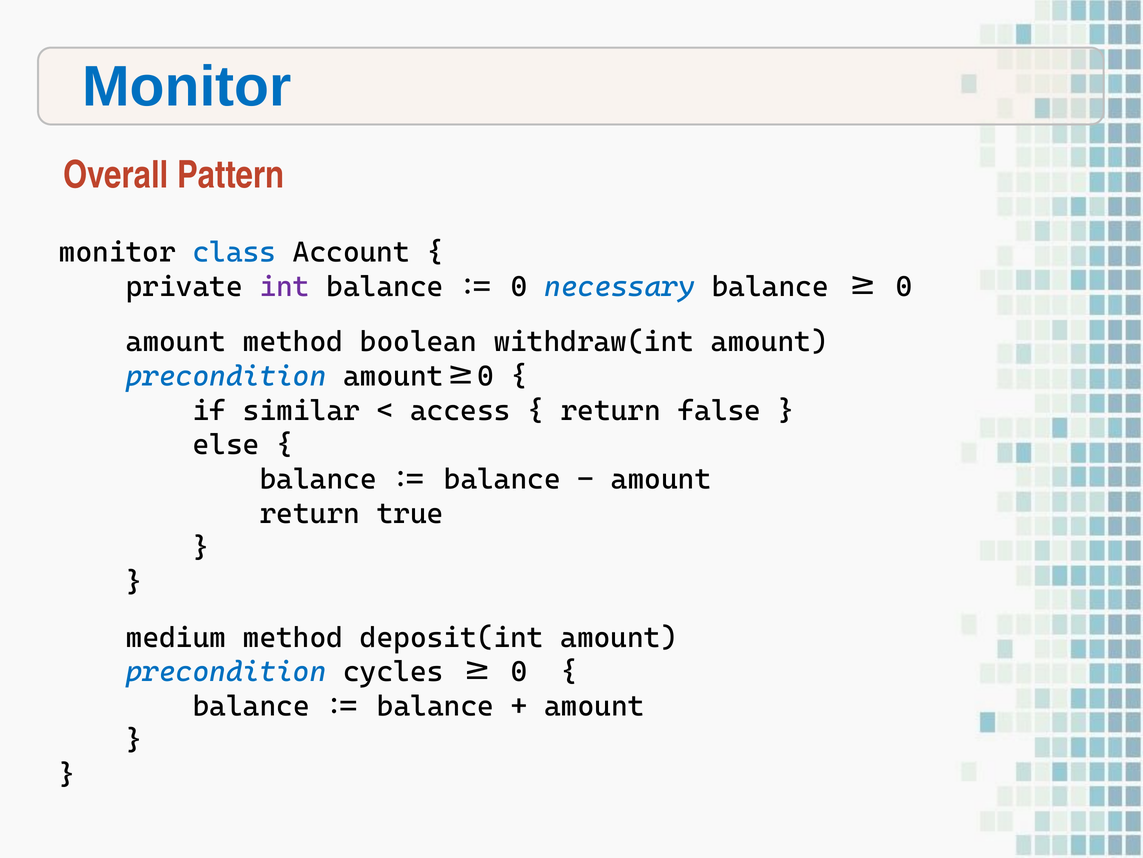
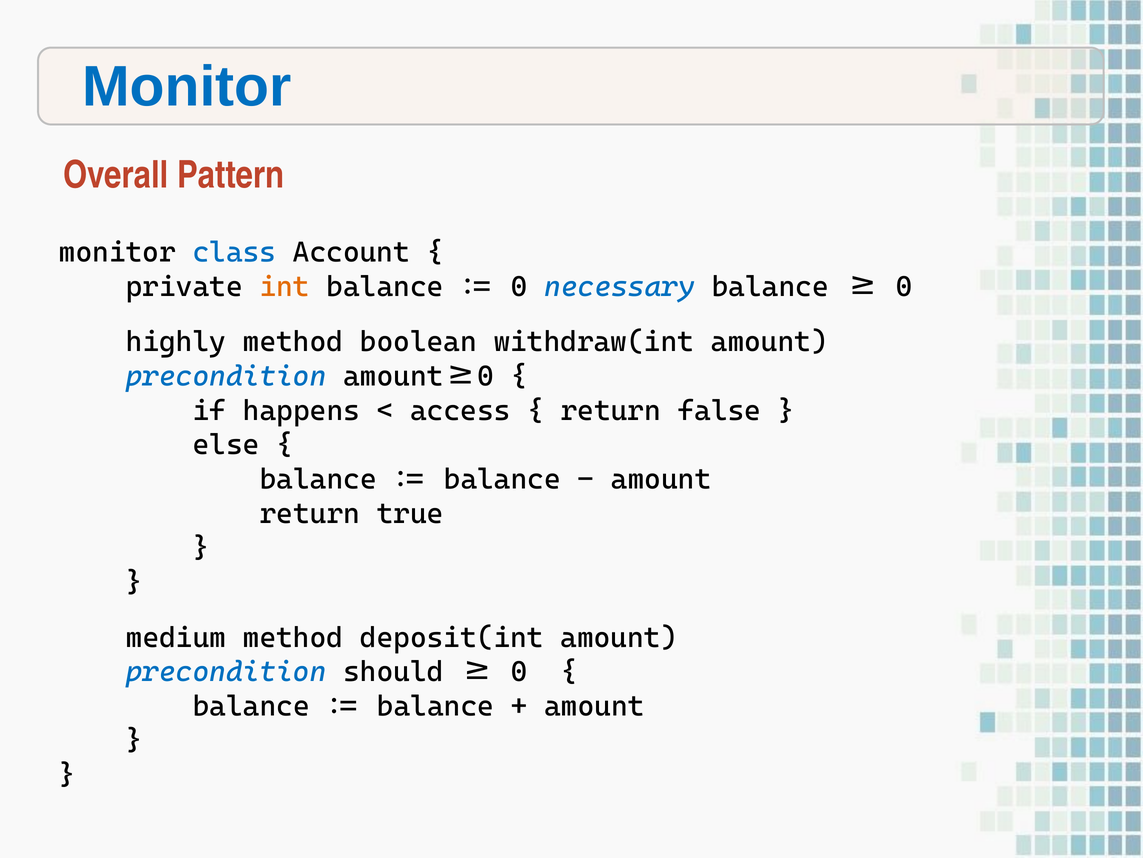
int colour: purple -> orange (285, 286)
amount: amount -> highly (176, 342)
similar: similar -> happens (302, 410)
cycles: cycles -> should (393, 671)
